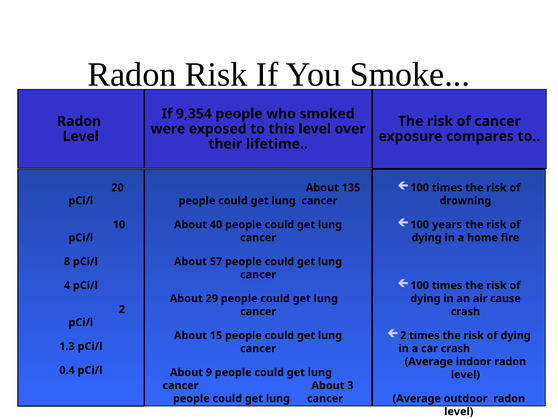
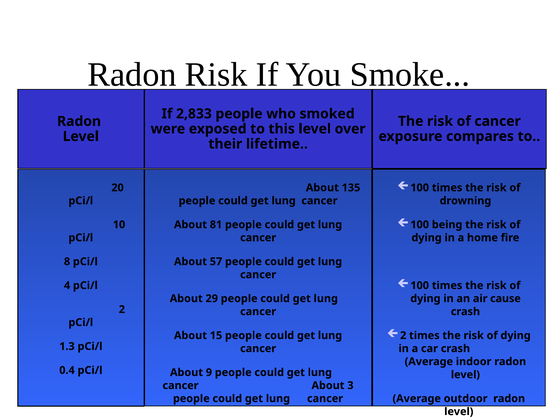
9,354: 9,354 -> 2,833 (194, 114)
years: years -> being (447, 224)
40: 40 -> 81 (216, 224)
